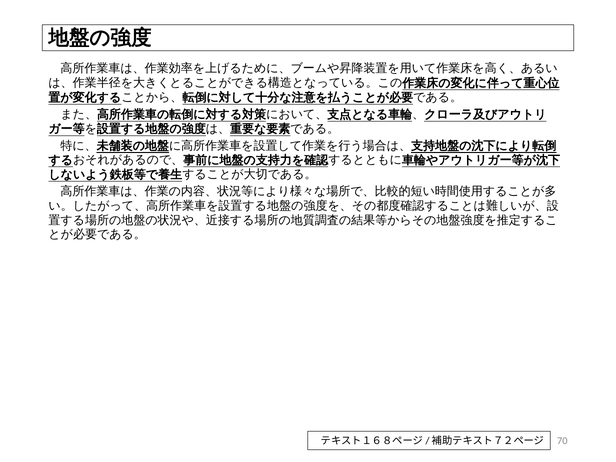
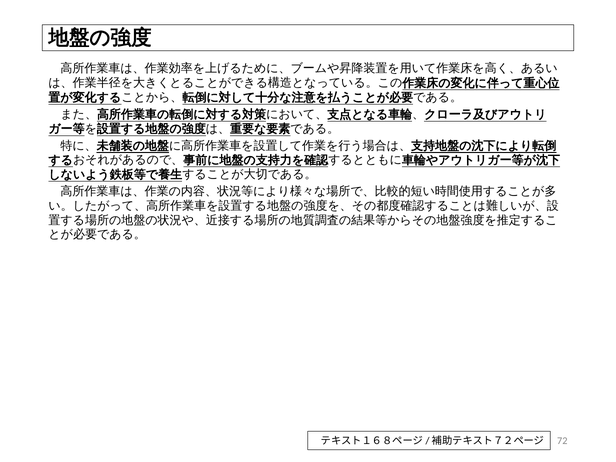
70: 70 -> 72 (562, 441)
